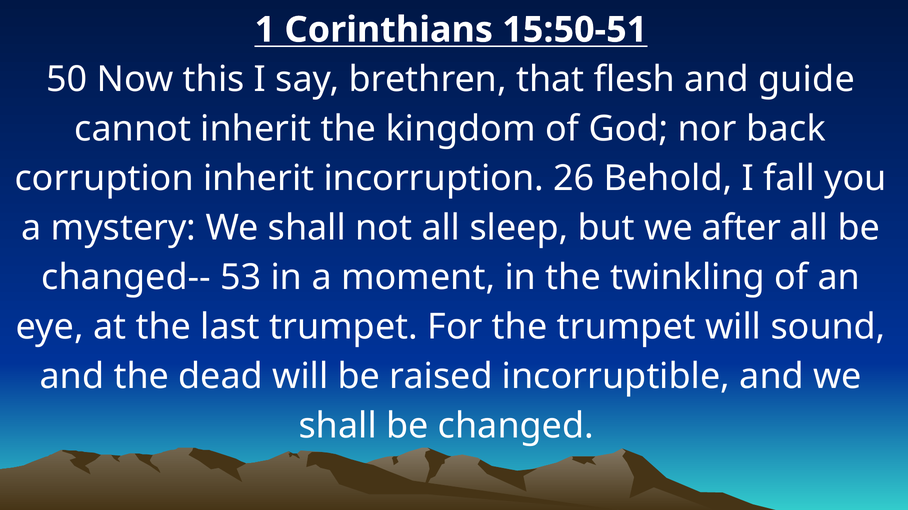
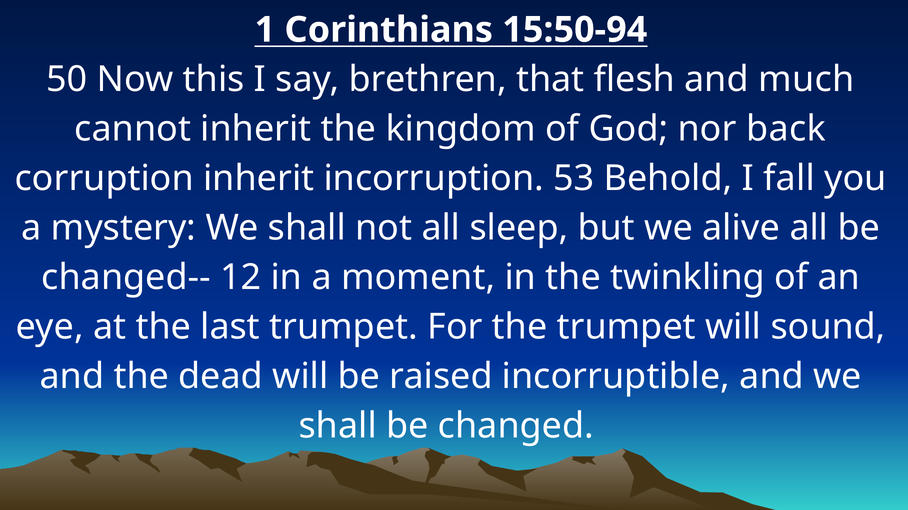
15:50-51: 15:50-51 -> 15:50-94 (575, 30)
guide: guide -> much (806, 80)
26: 26 -> 53 (574, 179)
after: after -> alive (741, 228)
53: 53 -> 12 (241, 278)
